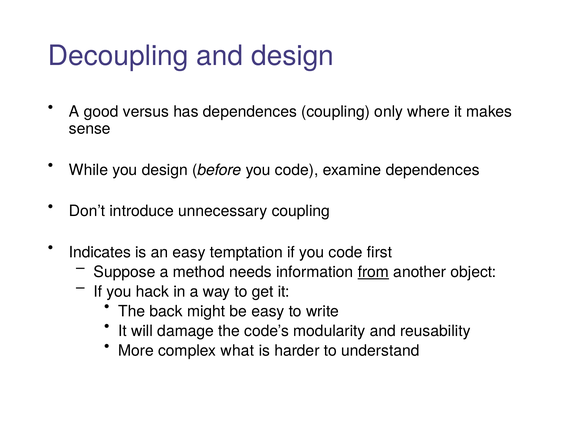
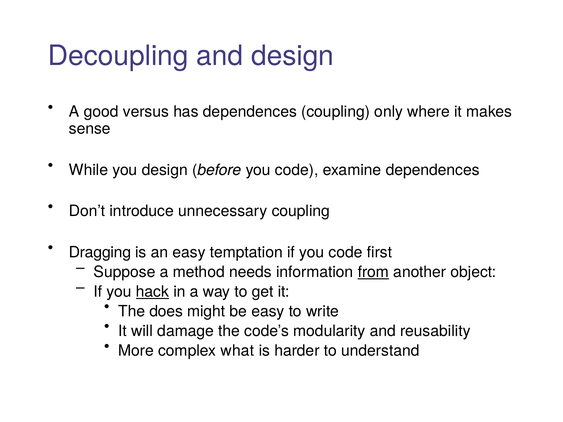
Indicates: Indicates -> Dragging (100, 252)
hack underline: none -> present (152, 292)
back: back -> does (166, 312)
